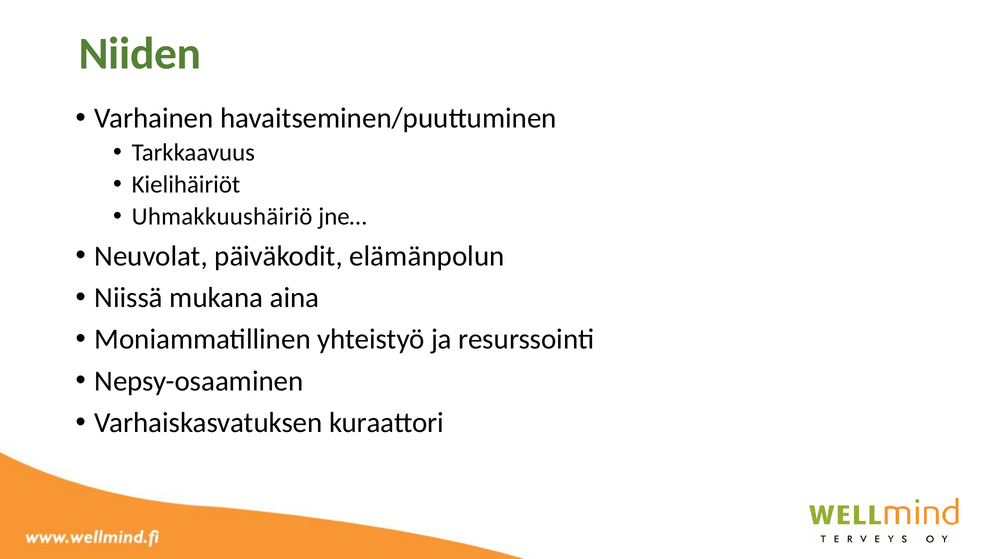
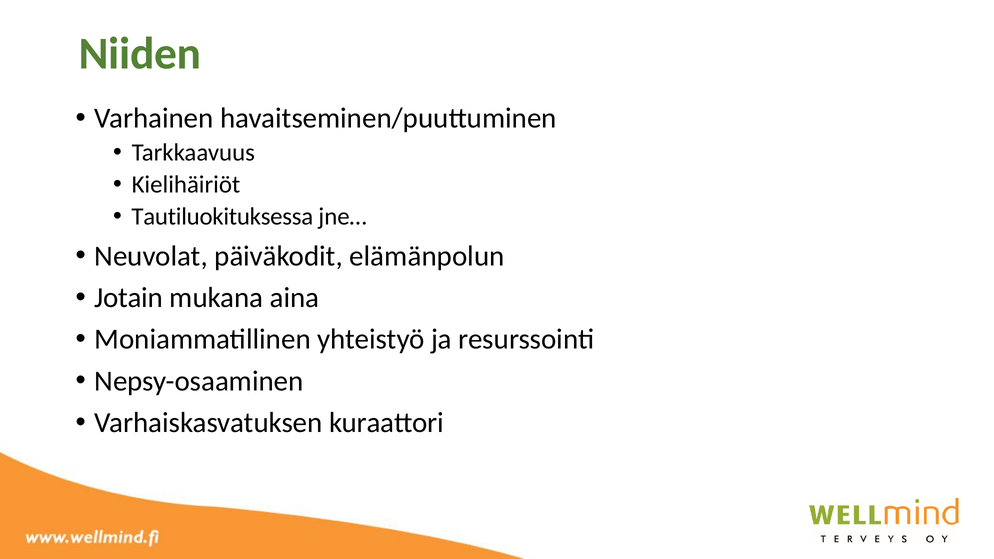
Uhmakkuushäiriö: Uhmakkuushäiriö -> Tautiluokituksessa (222, 217)
Niissä: Niissä -> Jotain (129, 298)
